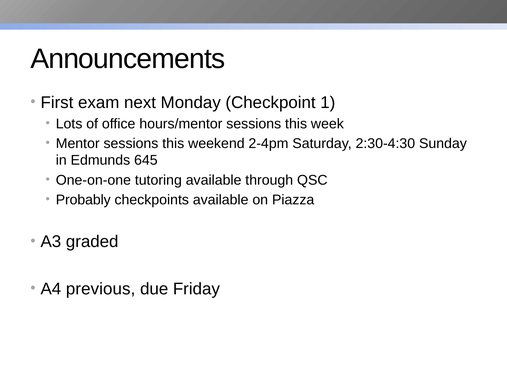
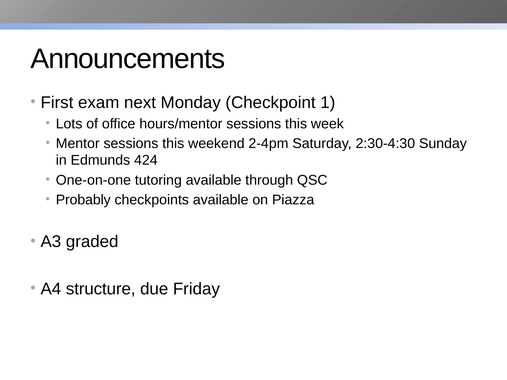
645: 645 -> 424 (146, 160)
previous: previous -> structure (101, 289)
